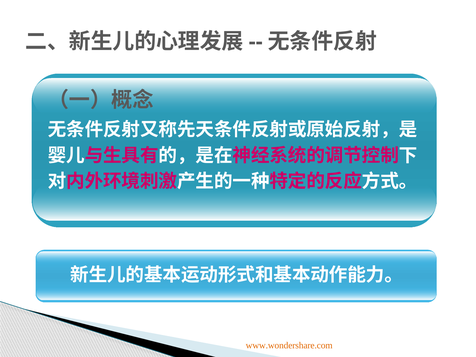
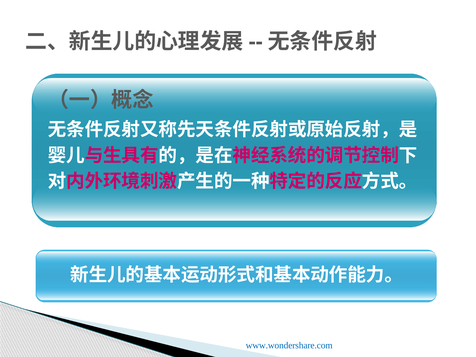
www.wondershare.com colour: orange -> blue (289, 345)
